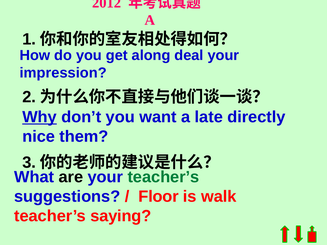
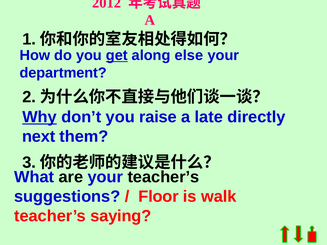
get underline: none -> present (117, 55)
deal: deal -> else (189, 55)
impression: impression -> department (63, 73)
want: want -> raise (158, 117)
nice: nice -> next (39, 137)
teacher’s colour: green -> black (163, 177)
